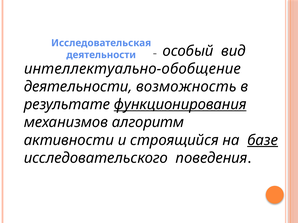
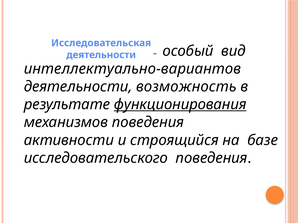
интеллектуально-обобщение: интеллектуально-обобщение -> интеллектуально-вариантов (132, 69)
механизмов алгоритм: алгоритм -> поведения (148, 123)
базе underline: present -> none (263, 140)
